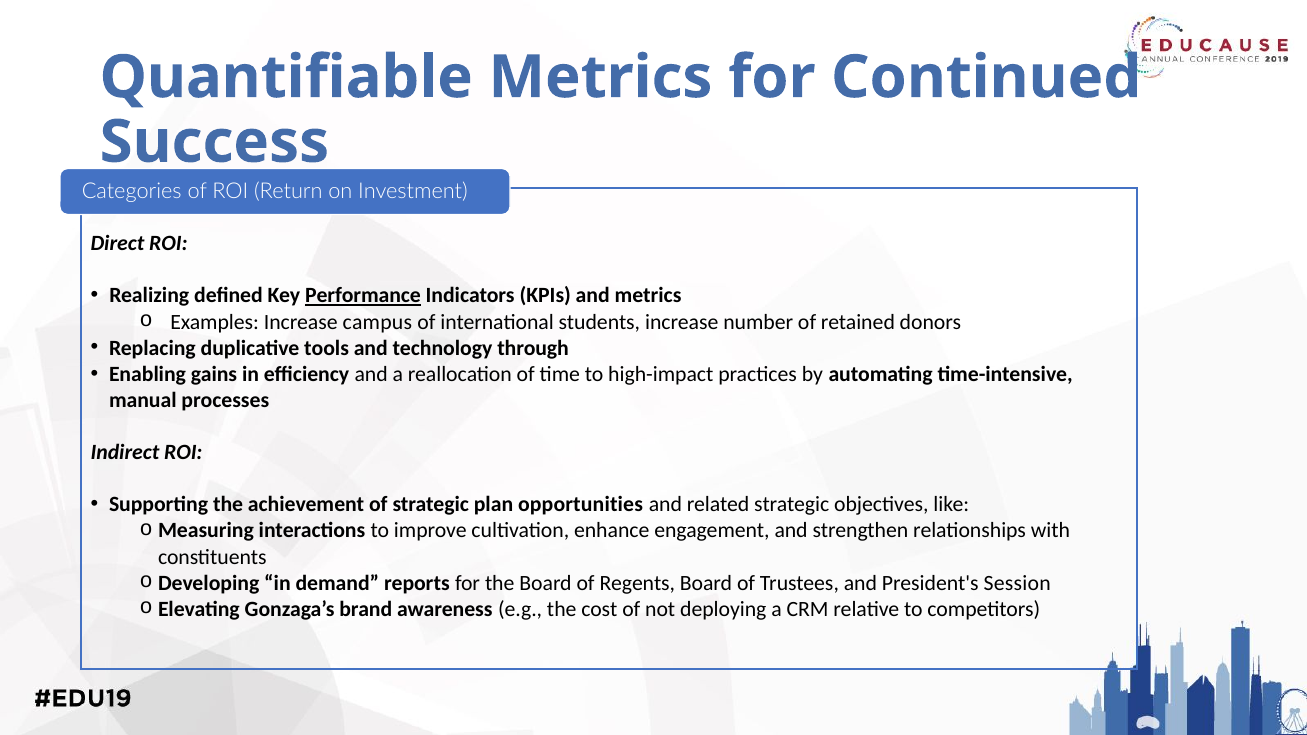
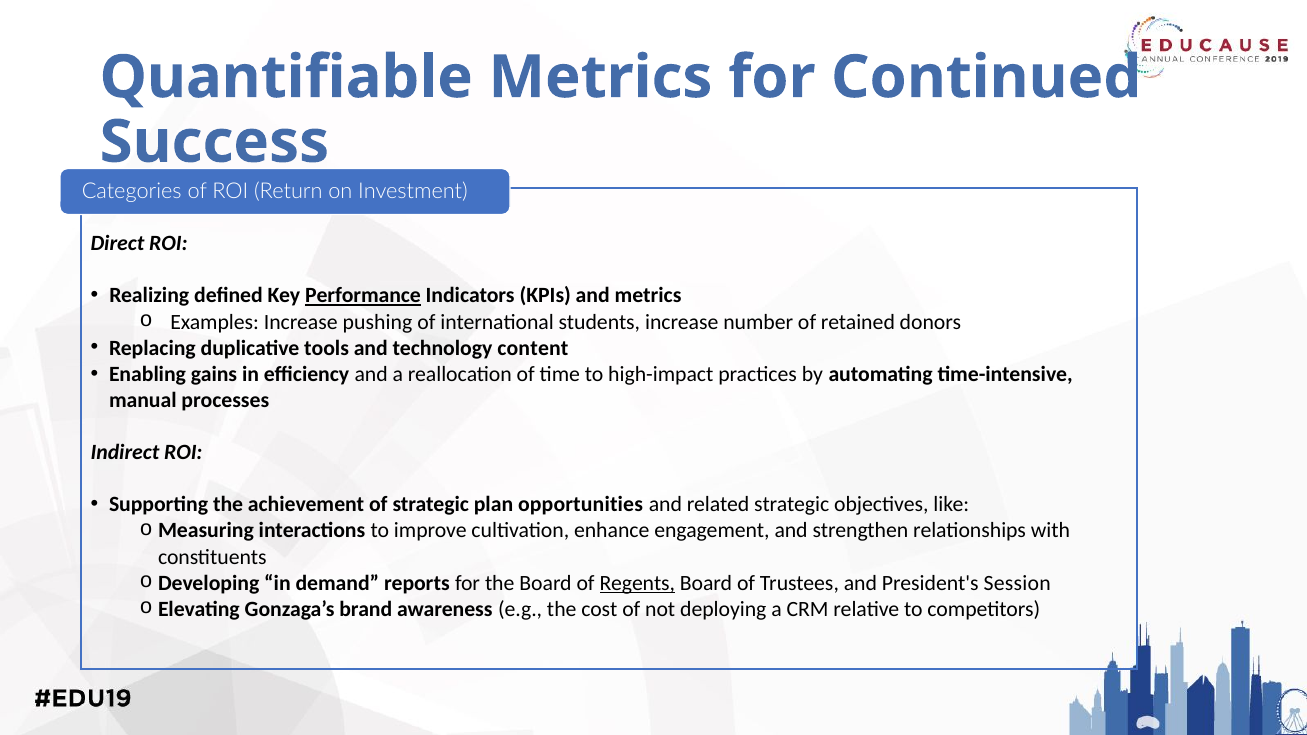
campus: campus -> pushing (377, 322)
through: through -> content (533, 348)
Regents underline: none -> present (637, 583)
